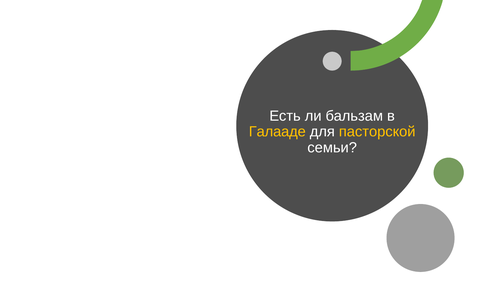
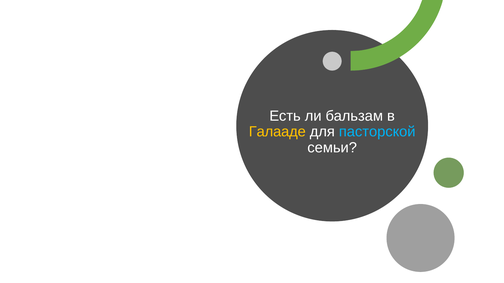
пасторской colour: yellow -> light blue (377, 132)
